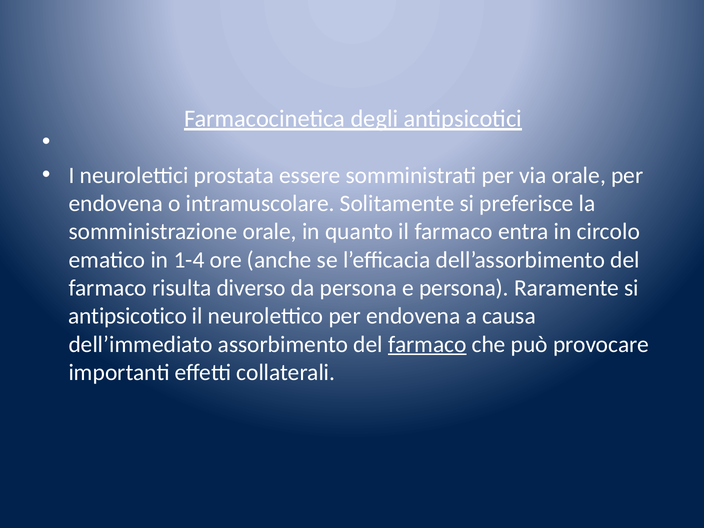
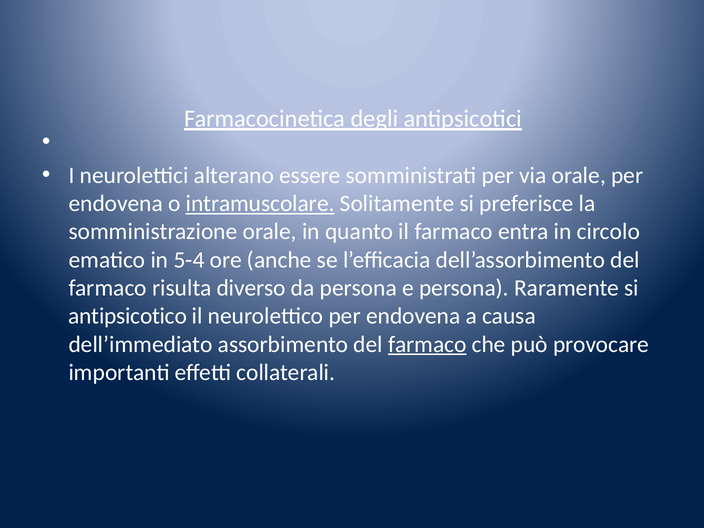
prostata: prostata -> alterano (234, 175)
intramuscolare underline: none -> present (260, 203)
1-4: 1-4 -> 5-4 (189, 260)
